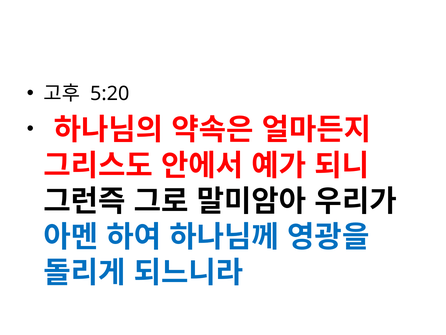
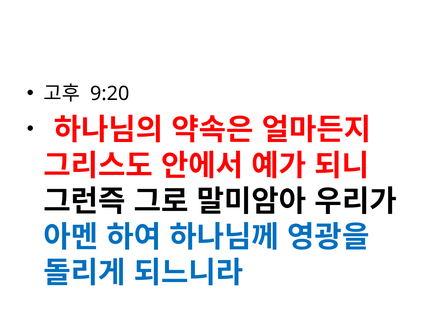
5:20: 5:20 -> 9:20 (110, 94)
